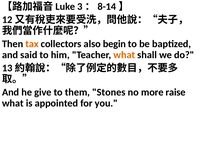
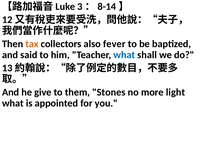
begin: begin -> fever (114, 44)
what colour: orange -> blue (124, 55)
raise: raise -> light (175, 92)
